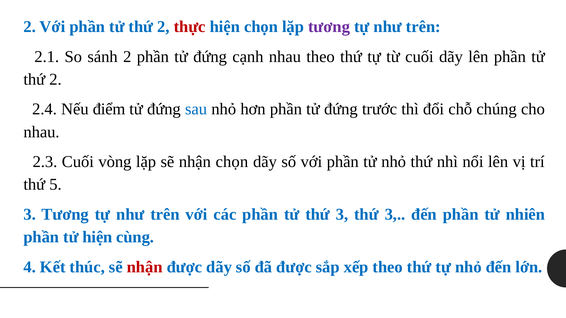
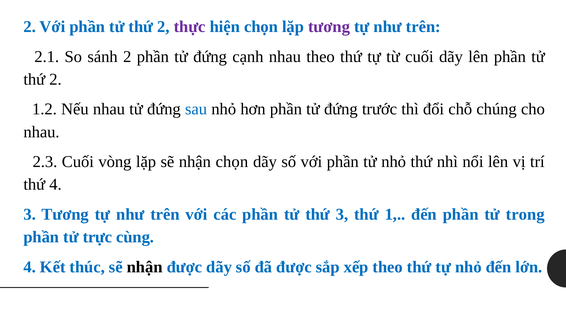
thực colour: red -> purple (190, 27)
2.4: 2.4 -> 1.2 (44, 109)
Nếu điểm: điểm -> nhau (109, 109)
thứ 5: 5 -> 4 (55, 185)
3 thứ 3: 3 -> 1 (395, 215)
nhiên: nhiên -> trong (525, 215)
tử hiện: hiện -> trực (97, 237)
nhận colour: red -> black (145, 267)
